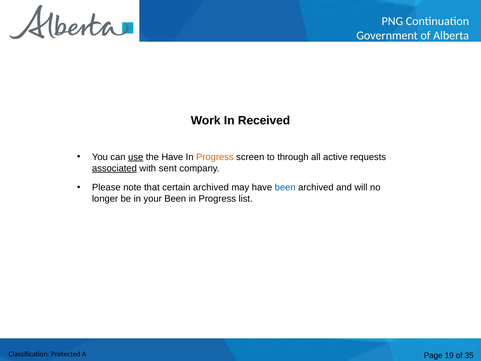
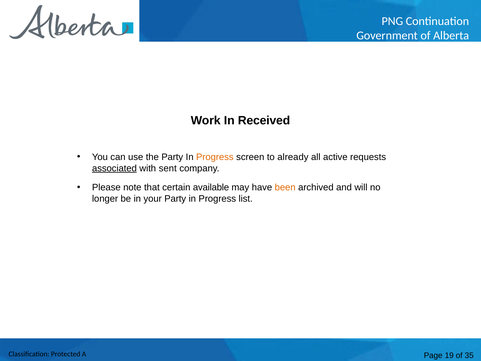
use underline: present -> none (136, 157)
the Have: Have -> Party (172, 157)
through: through -> already (293, 157)
certain archived: archived -> available (211, 187)
been colour: blue -> orange (285, 187)
your Been: Been -> Party (175, 199)
